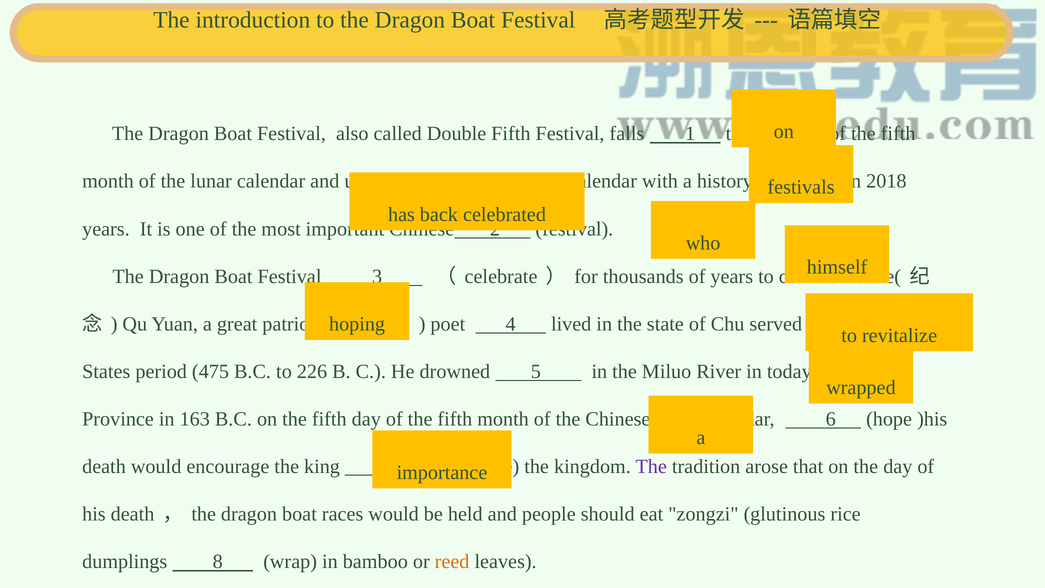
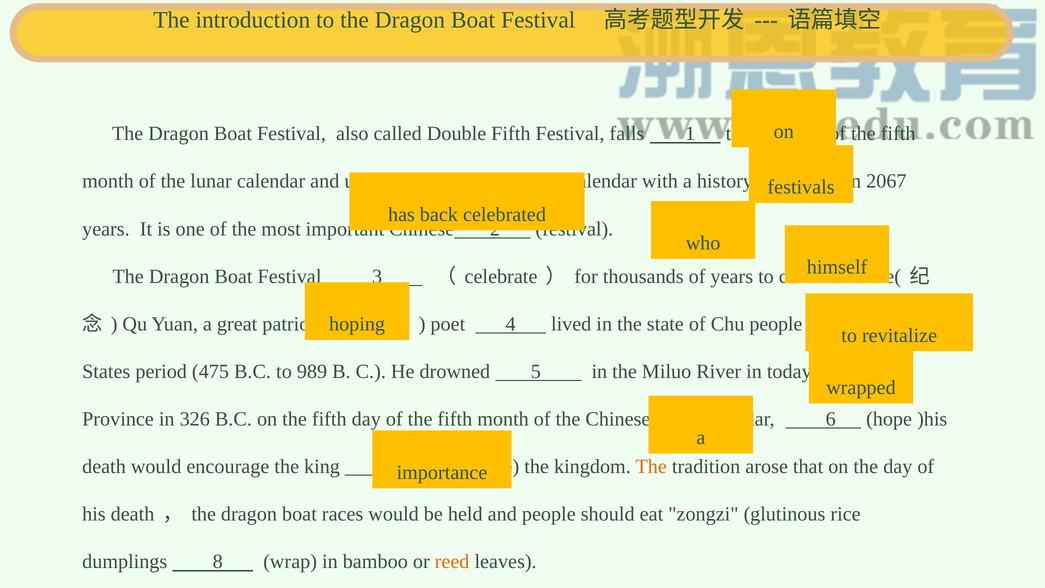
2018: 2018 -> 2067 (886, 181)
Chu served: served -> people (776, 324)
226: 226 -> 989 (312, 371)
163: 163 -> 326 (195, 419)
The colour: purple -> orange (651, 467)
